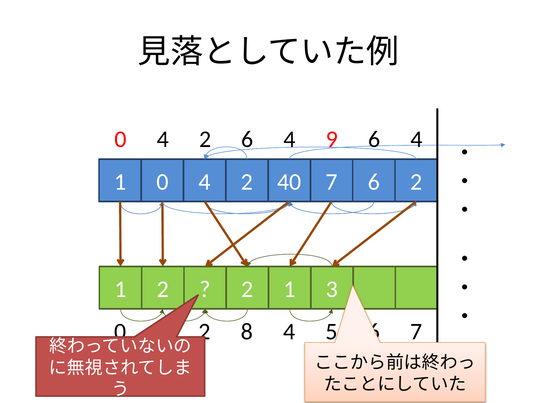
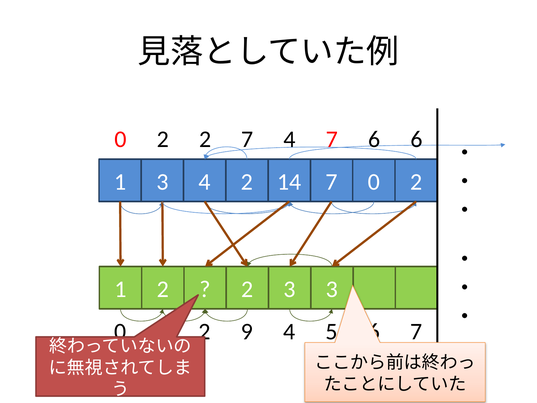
4: 4 -> 2 (163, 139)
2 6: 6 -> 7 (247, 139)
4 9: 9 -> 7 (332, 139)
4: 4 -> 6 (416, 139)
1 0: 0 -> 3 (162, 182)
40: 40 -> 14 (289, 182)
7 6: 6 -> 0 (374, 182)
2 1: 1 -> 3 (290, 289)
8: 8 -> 9 (247, 331)
